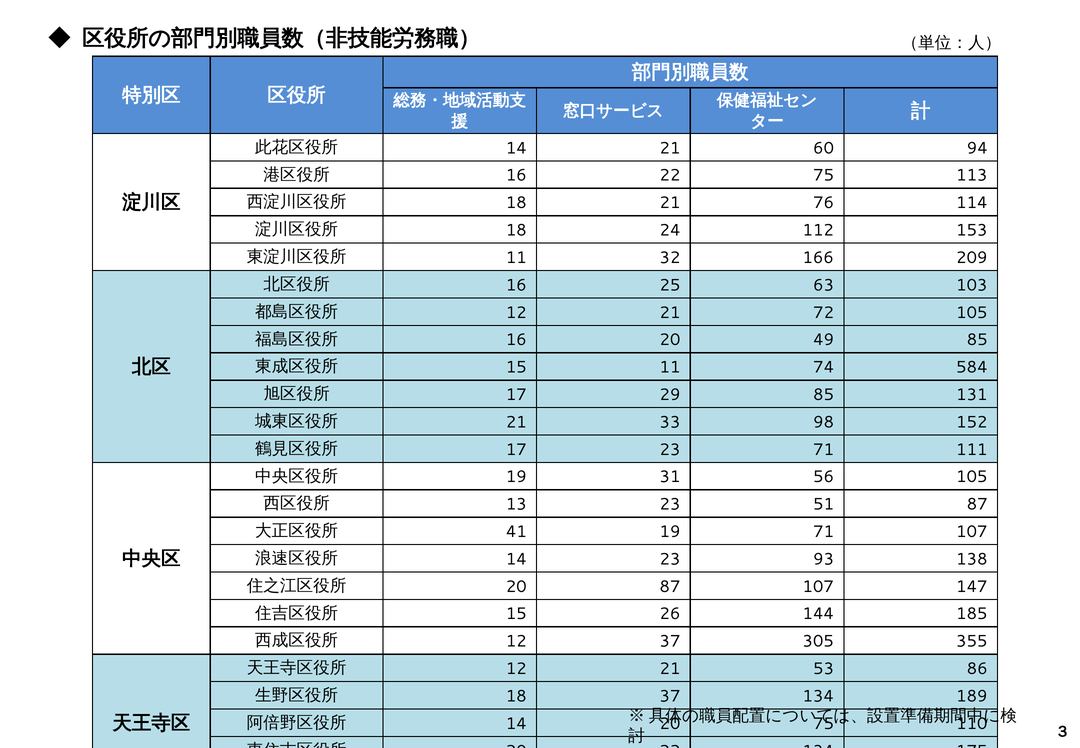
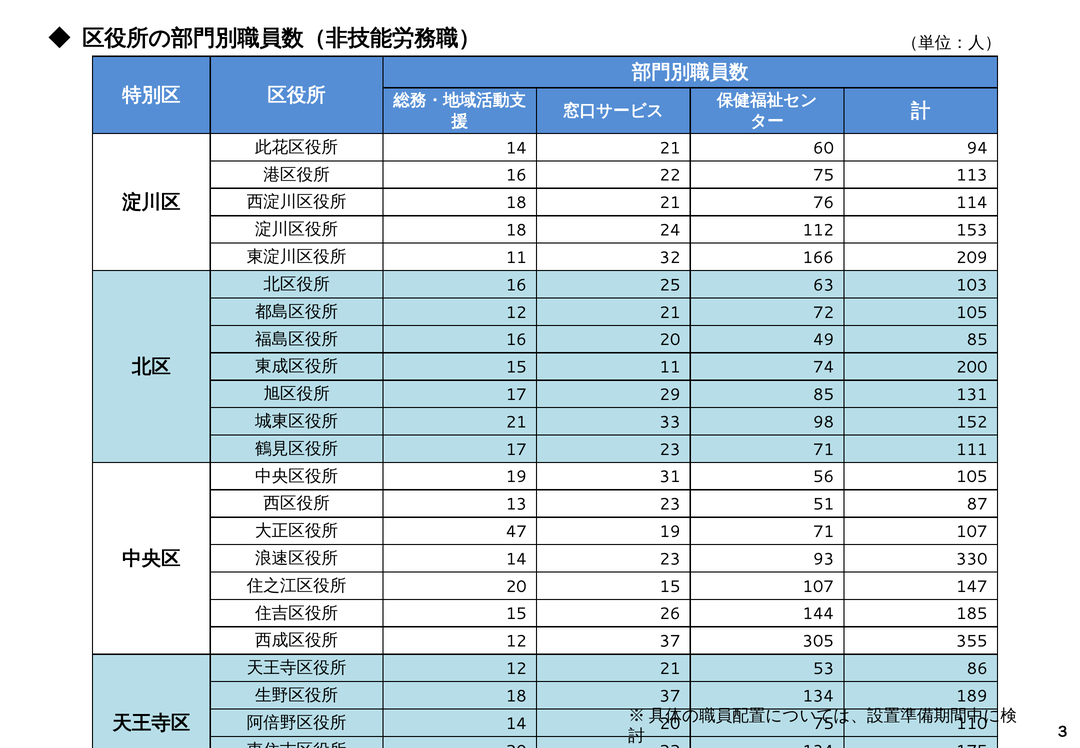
584: 584 -> 200 (972, 367)
41: 41 -> 47 (516, 532)
138: 138 -> 330 (972, 559)
20 87: 87 -> 15 (670, 586)
